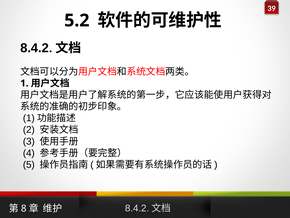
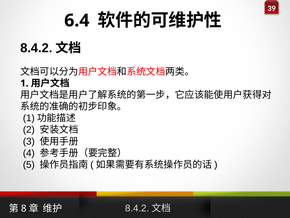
5.2: 5.2 -> 6.4 (77, 20)
